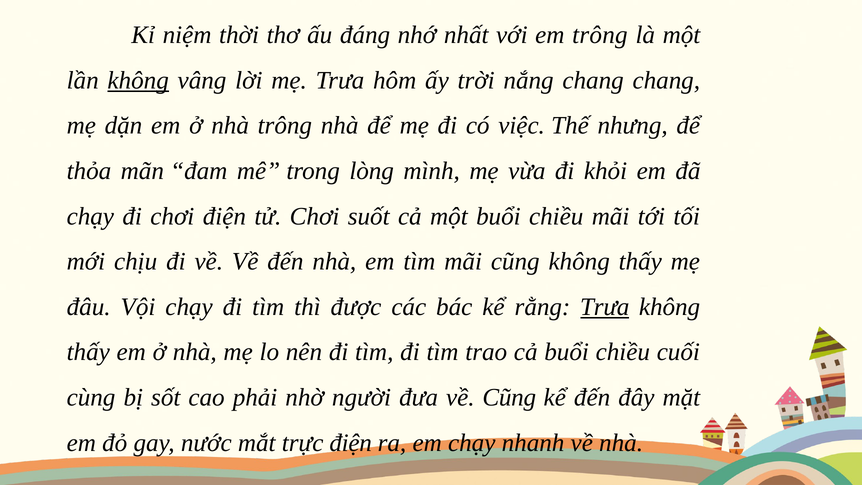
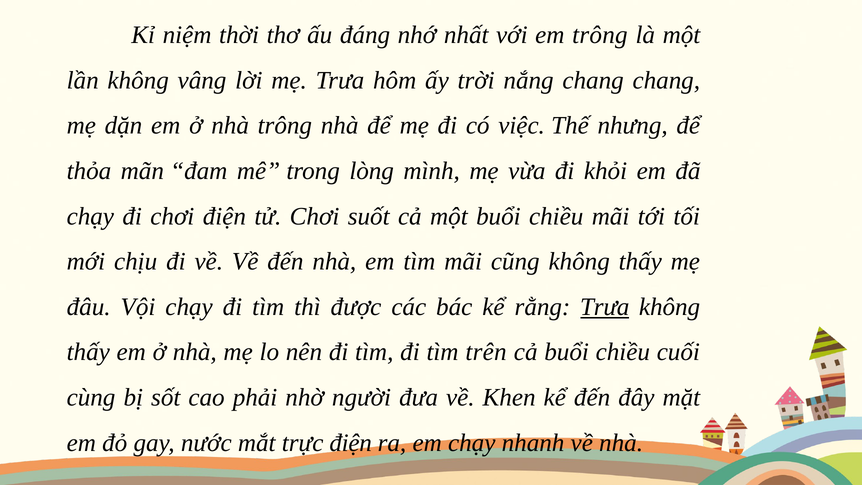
không underline: present -> none (138, 80)
trao: trao -> trên (486, 352)
về Cũng: Cũng -> Khen (509, 397)
